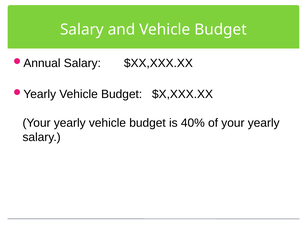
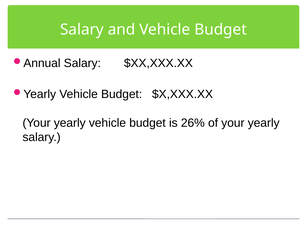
40%: 40% -> 26% (193, 123)
